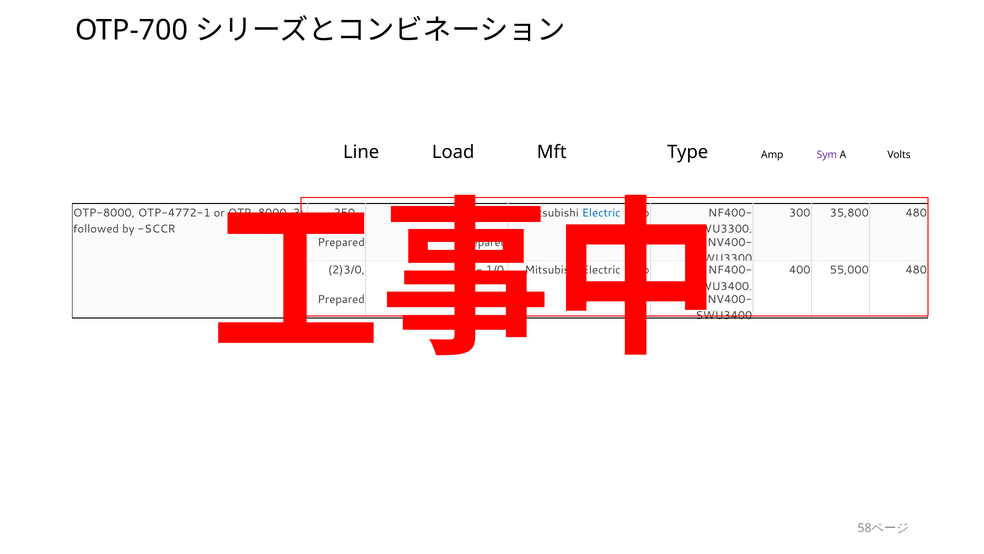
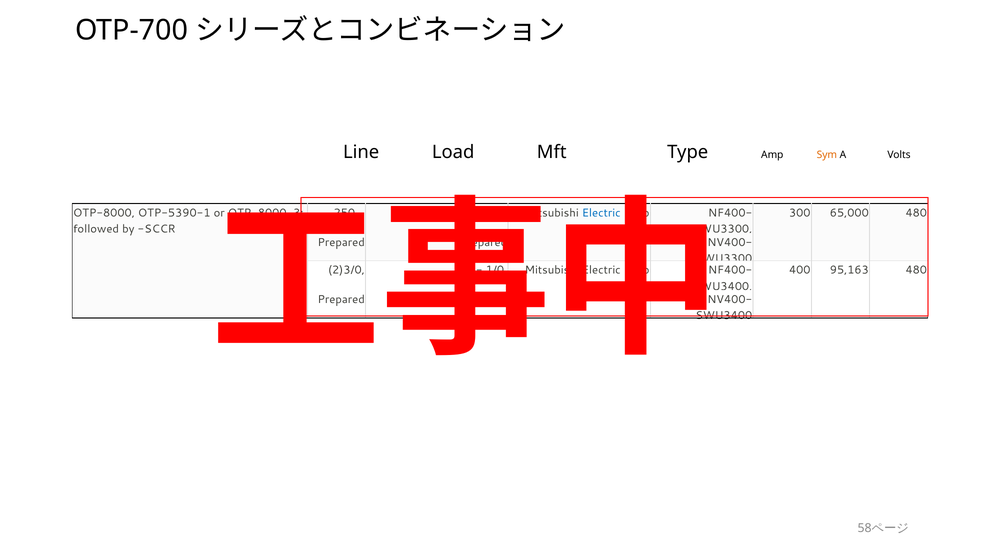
Sym colour: purple -> orange (827, 155)
OTP-4772-1: OTP-4772-1 -> OTP-5390-1 (174, 213)
35,800: 35,800 -> 65,000 (849, 213)
55,000: 55,000 -> 95,163 (849, 270)
